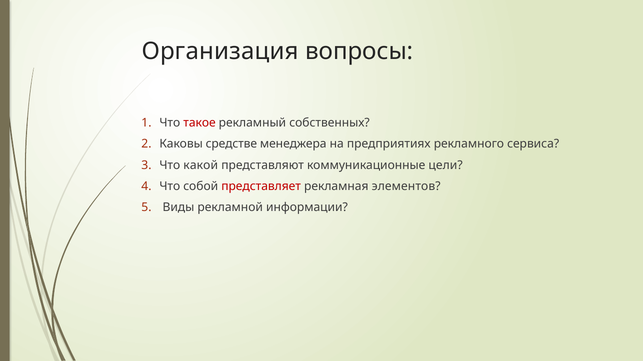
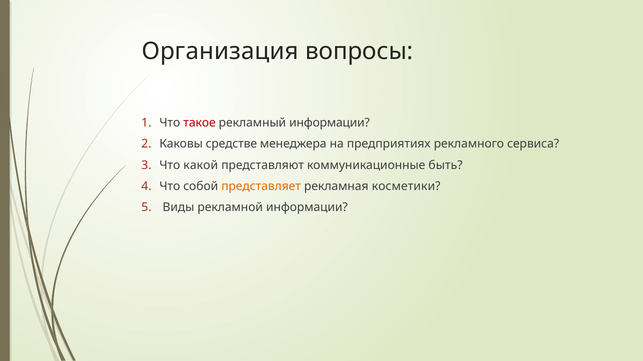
рекламный собственных: собственных -> информации (330, 123)
цели: цели -> быть (446, 165)
представляет colour: red -> orange (261, 187)
элементов: элементов -> косметики (406, 187)
